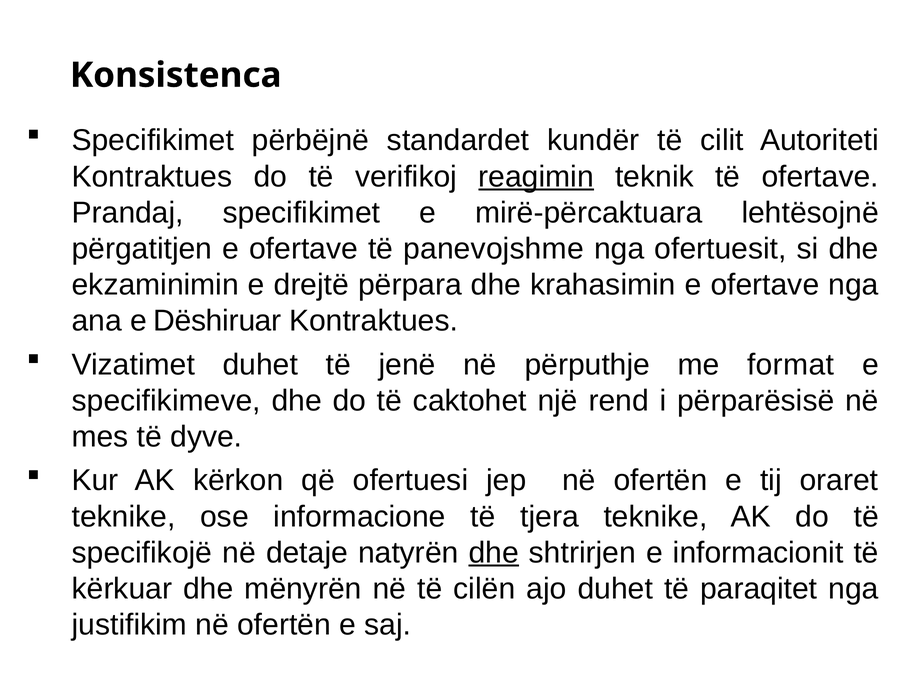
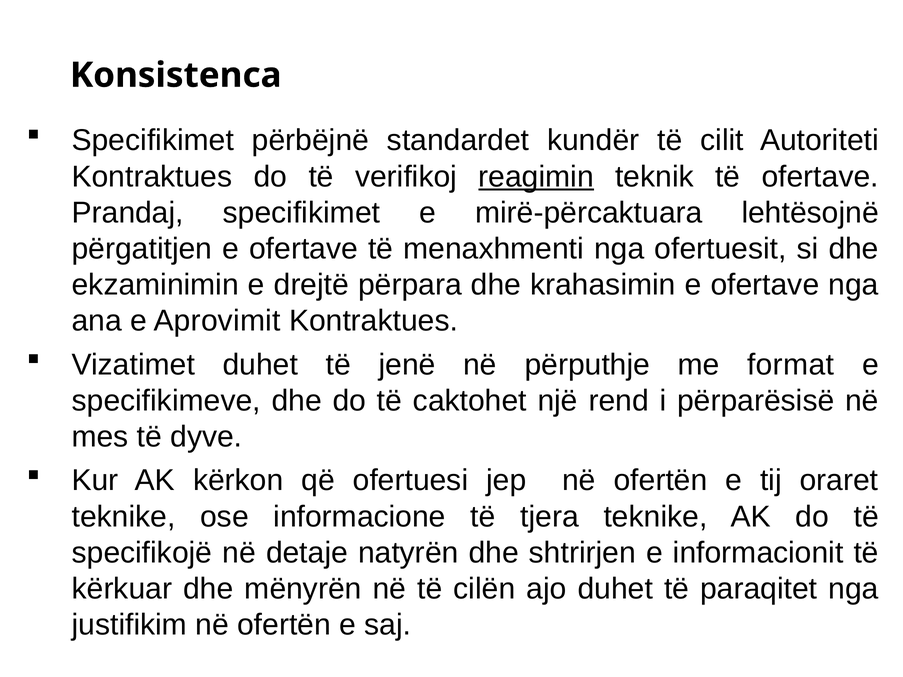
panevojshme: panevojshme -> menaxhmenti (494, 249)
Dëshiruar: Dëshiruar -> Aprovimit (217, 321)
dhe underline: present -> none (494, 553)
